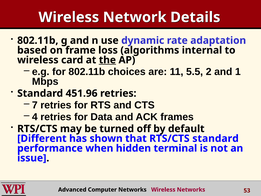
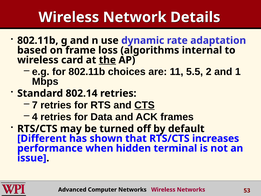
451.96: 451.96 -> 802.14 (82, 93)
CTS underline: none -> present (144, 105)
RTS/CTS standard: standard -> increases (216, 138)
